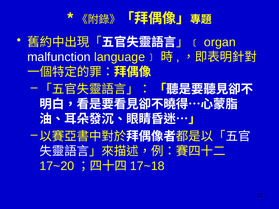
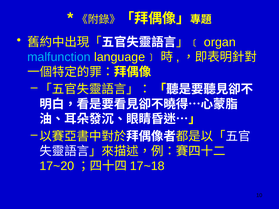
malfunction colour: white -> light blue (59, 57)
